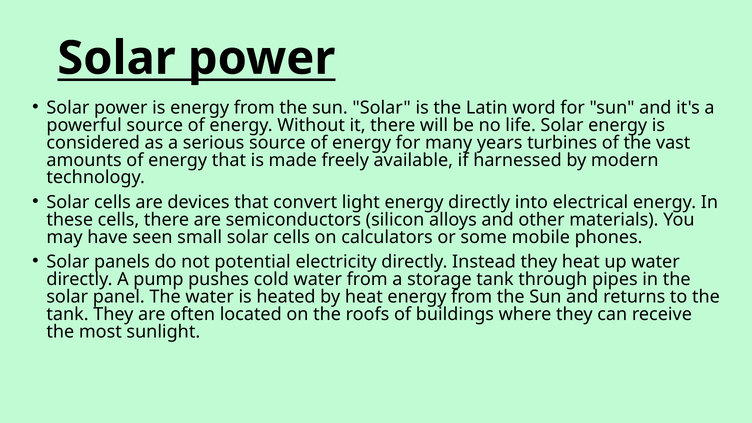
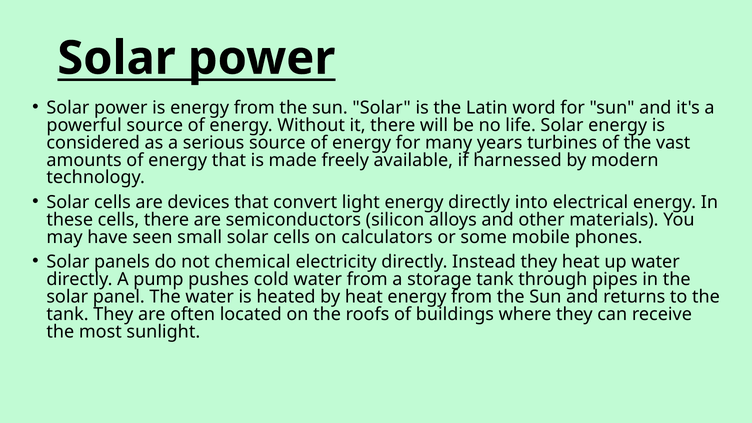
potential: potential -> chemical (253, 262)
